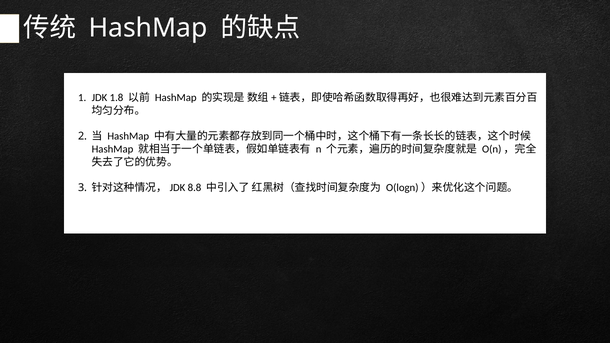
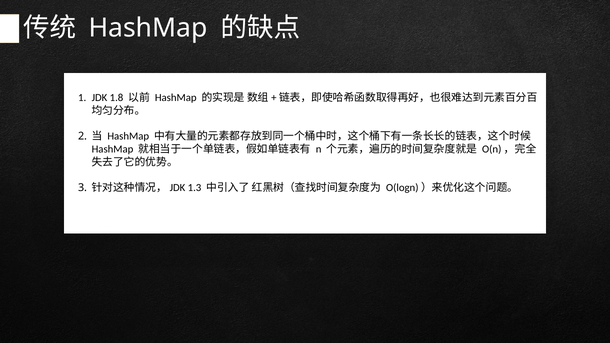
8.8: 8.8 -> 1.3 (194, 188)
